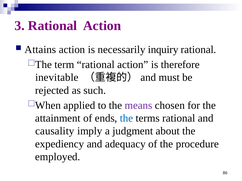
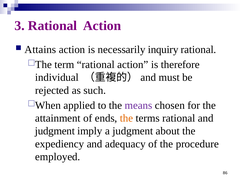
inevitable: inevitable -> individual (57, 78)
the colour: blue -> orange (127, 118)
causality: causality -> judgment (55, 131)
